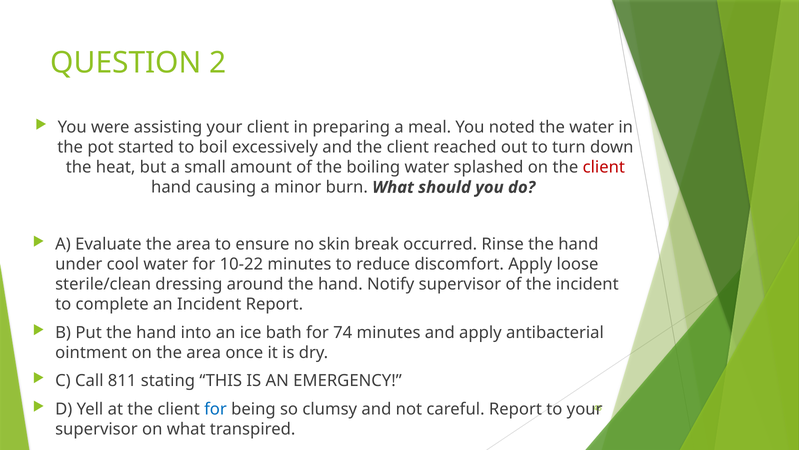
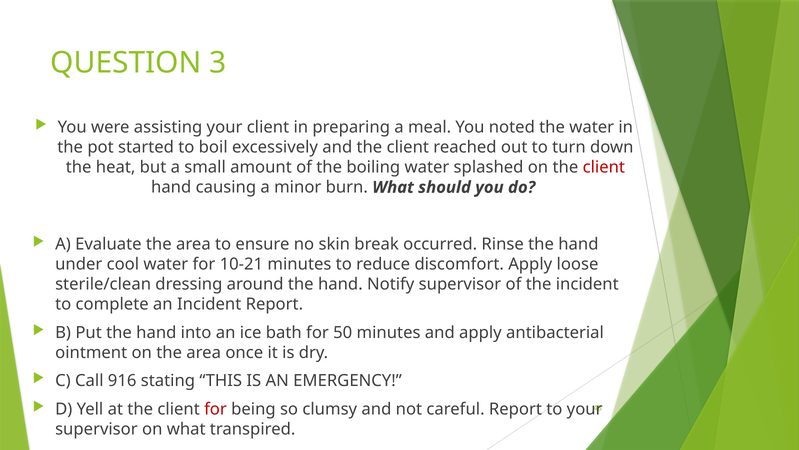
2: 2 -> 3 (218, 63)
10-22: 10-22 -> 10-21 (241, 264)
74: 74 -> 50 (343, 332)
811: 811 -> 916 (122, 380)
for colour: blue -> red (215, 409)
